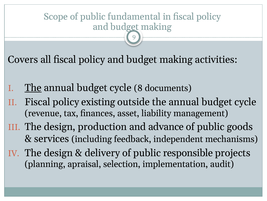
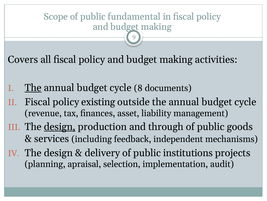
design underline: none -> present (60, 126)
advance: advance -> through (166, 126)
responsible: responsible -> institutions (188, 152)
